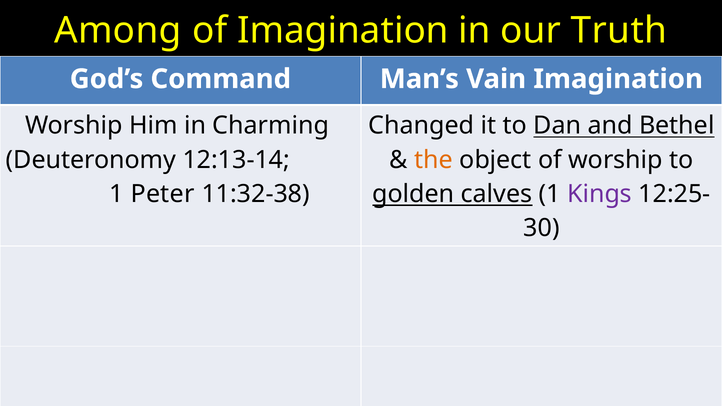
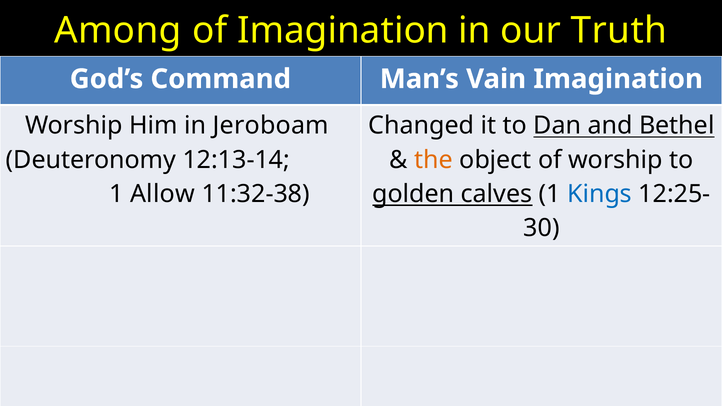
Charming: Charming -> Jeroboam (271, 126)
Peter: Peter -> Allow (163, 194)
Kings colour: purple -> blue (600, 194)
